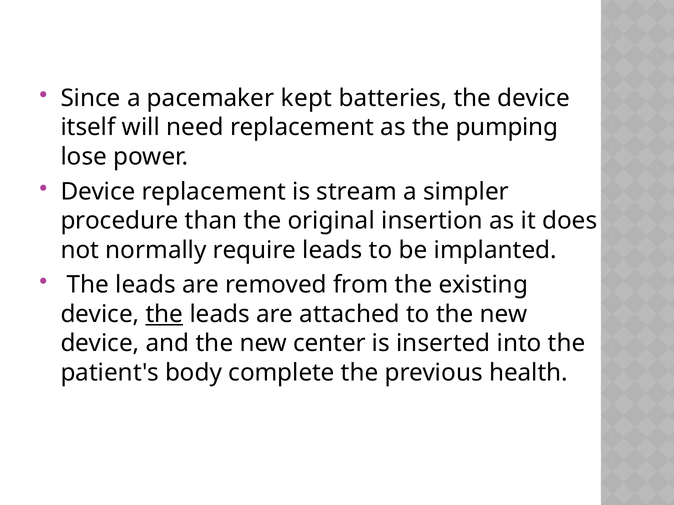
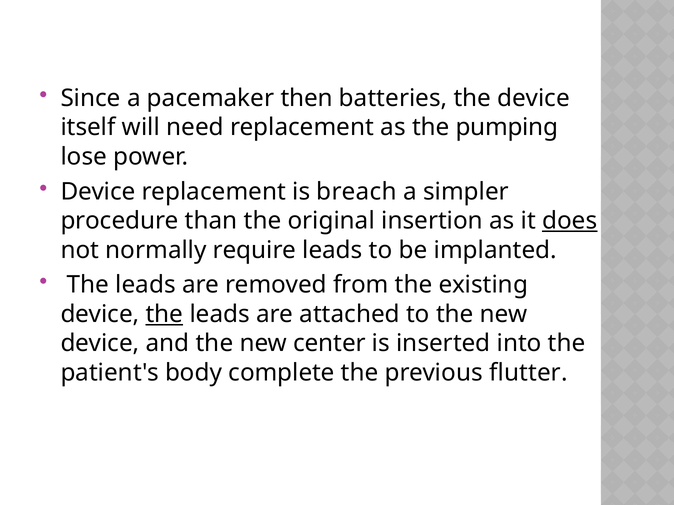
kept: kept -> then (307, 98)
stream: stream -> breach (357, 192)
does underline: none -> present (570, 221)
health: health -> flutter (528, 373)
